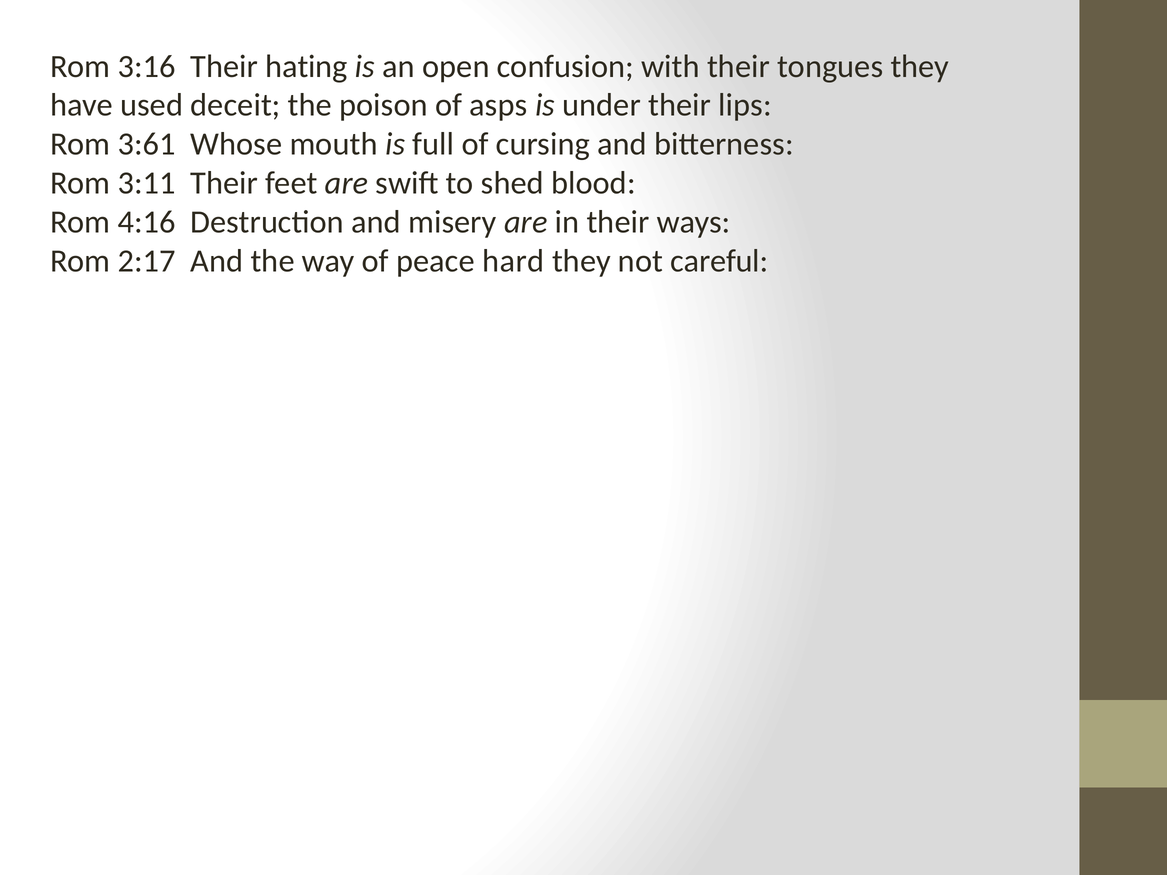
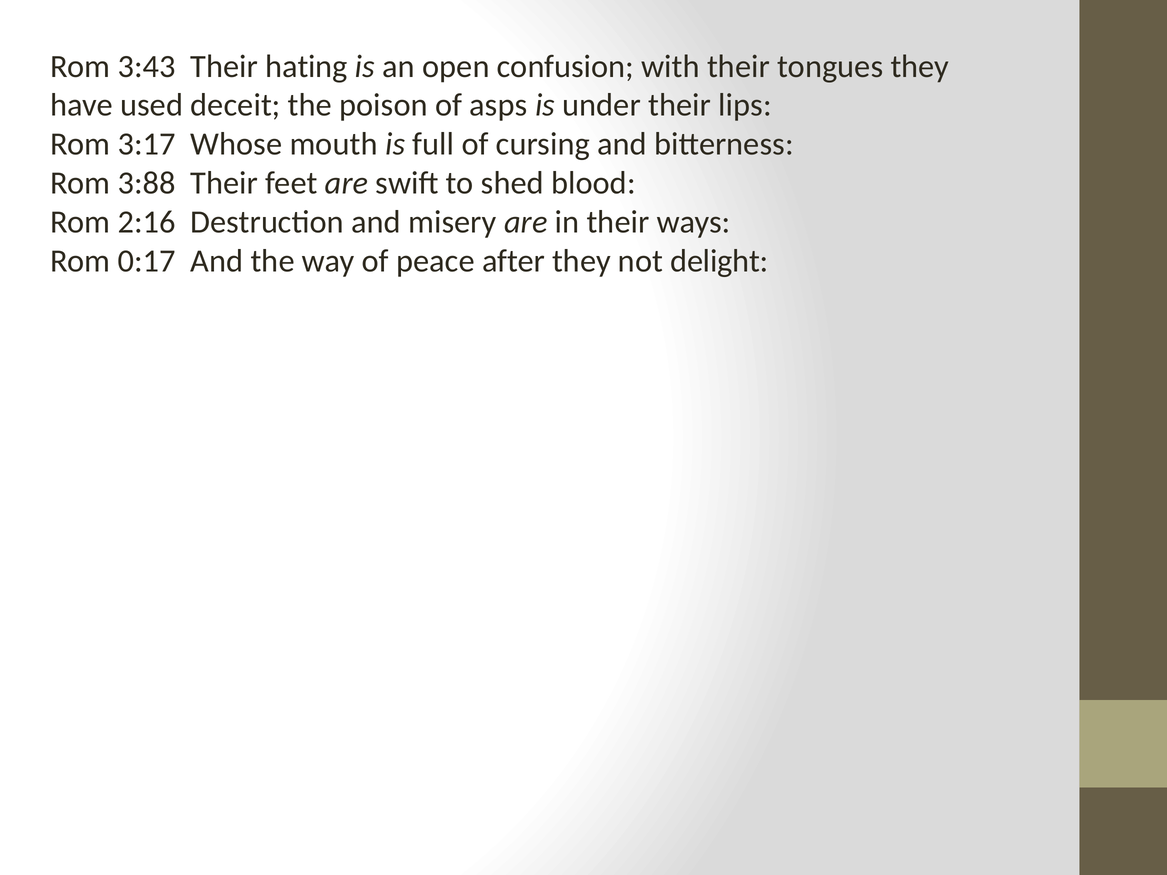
3:16: 3:16 -> 3:43 (147, 66)
3:61: 3:61 -> 3:17 (147, 144)
3:11: 3:11 -> 3:88 (147, 183)
4:16: 4:16 -> 2:16 (147, 222)
2:17: 2:17 -> 0:17 (147, 261)
hard: hard -> after (513, 261)
careful: careful -> delight (719, 261)
